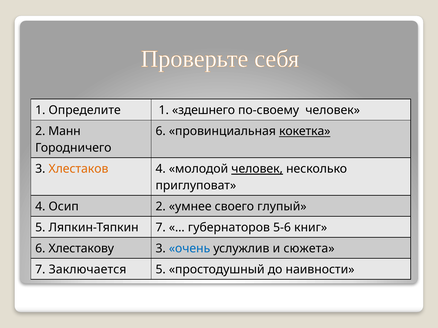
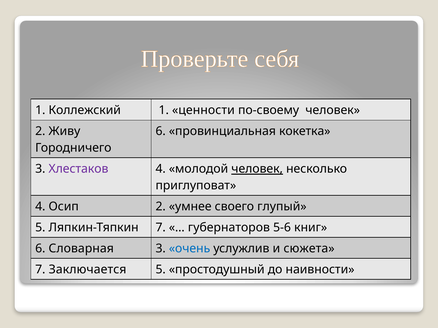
Определите: Определите -> Коллежский (85, 110)
здешнего: здешнего -> ценности (203, 110)
Манн: Манн -> Живу (64, 132)
кокетка underline: present -> none (305, 132)
Хлестаков colour: orange -> purple (78, 169)
Хлестакову: Хлестакову -> Словарная (81, 249)
